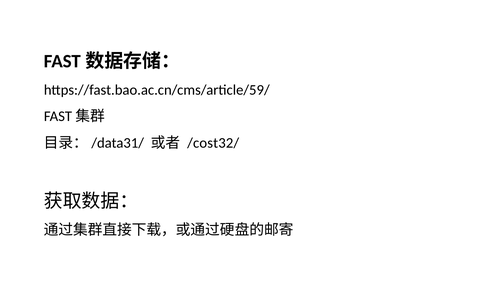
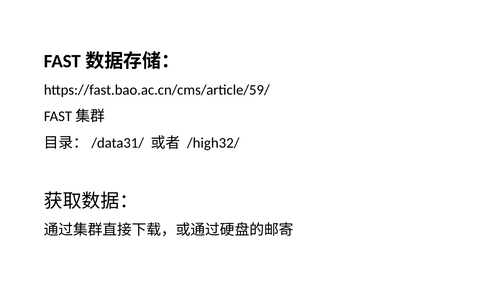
/cost32/: /cost32/ -> /high32/ (213, 143)
